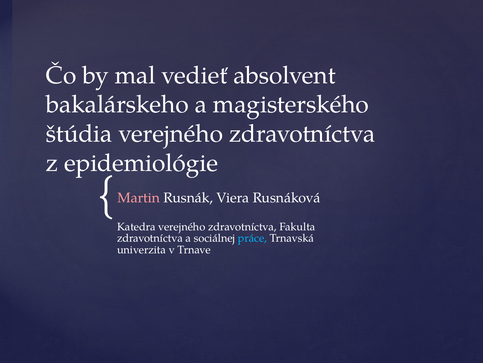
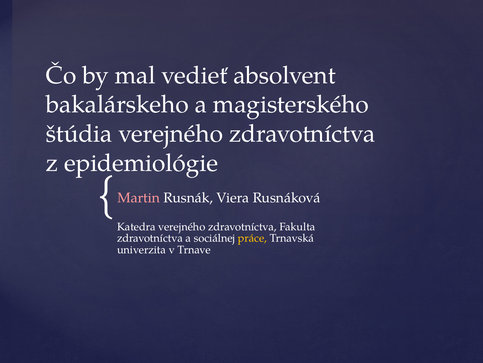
práce colour: light blue -> yellow (253, 238)
